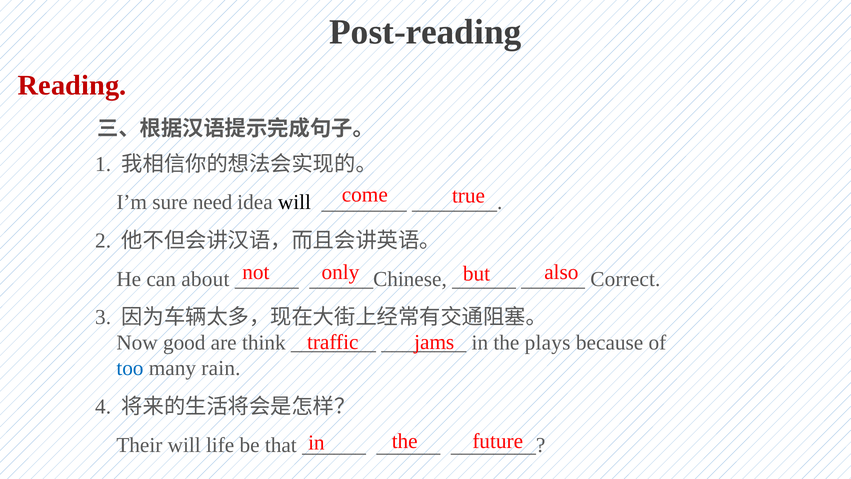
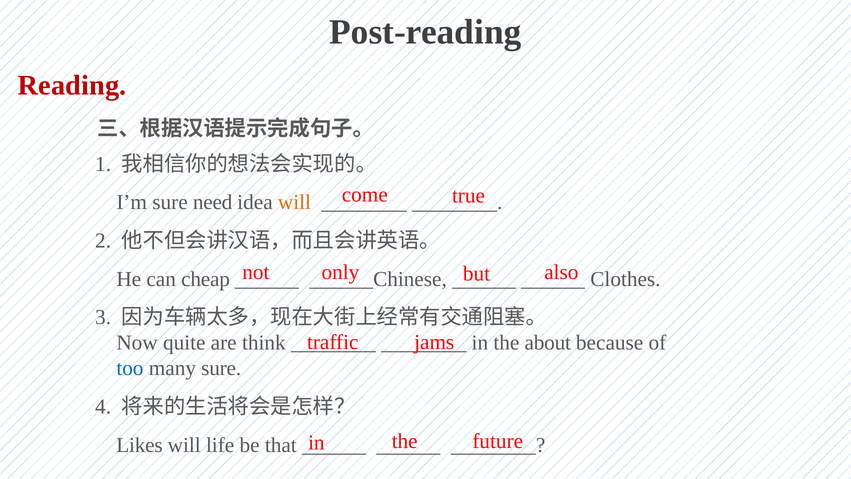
will colour: black -> orange (294, 202)
about: about -> cheap (206, 279)
Correct: Correct -> Clothes (625, 279)
good: good -> quite (184, 343)
plays: plays -> about (548, 343)
many rain: rain -> sure (221, 368)
Their: Their -> Likes (139, 445)
